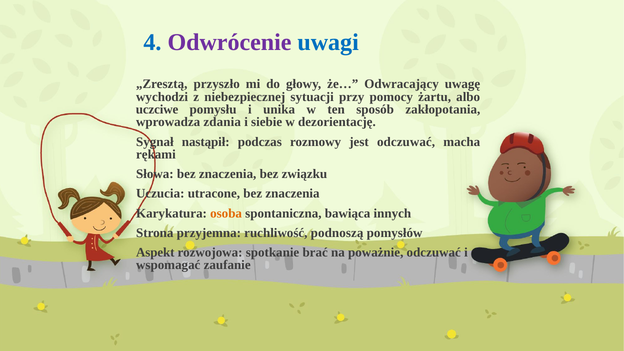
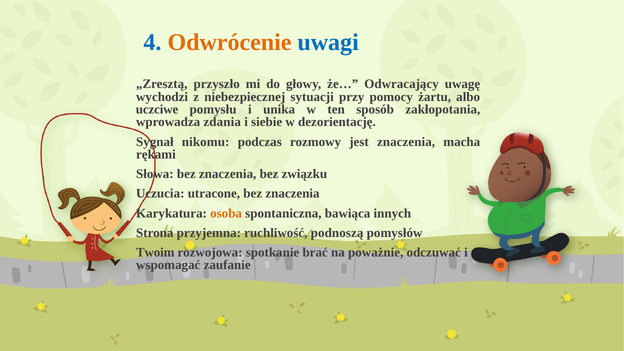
Odwrócenie colour: purple -> orange (229, 42)
nastąpił: nastąpił -> nikomu (206, 142)
jest odczuwać: odczuwać -> znaczenia (406, 142)
Aspekt: Aspekt -> Twoim (155, 253)
